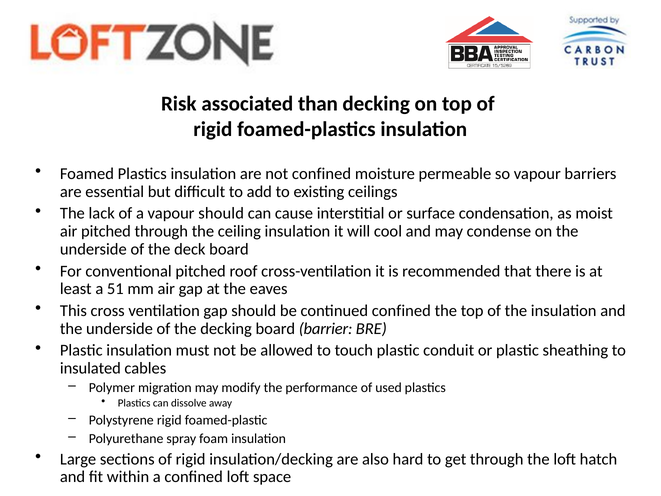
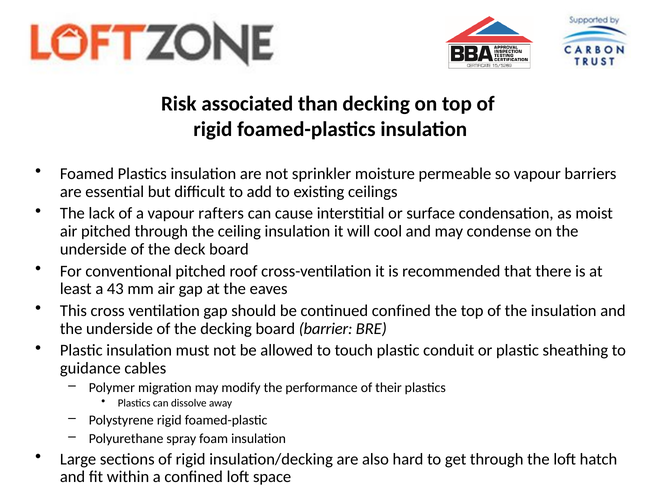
not confined: confined -> sprinkler (322, 174)
vapour should: should -> rafters (221, 213)
51: 51 -> 43 (115, 289)
insulated: insulated -> guidance (90, 368)
used: used -> their (389, 387)
